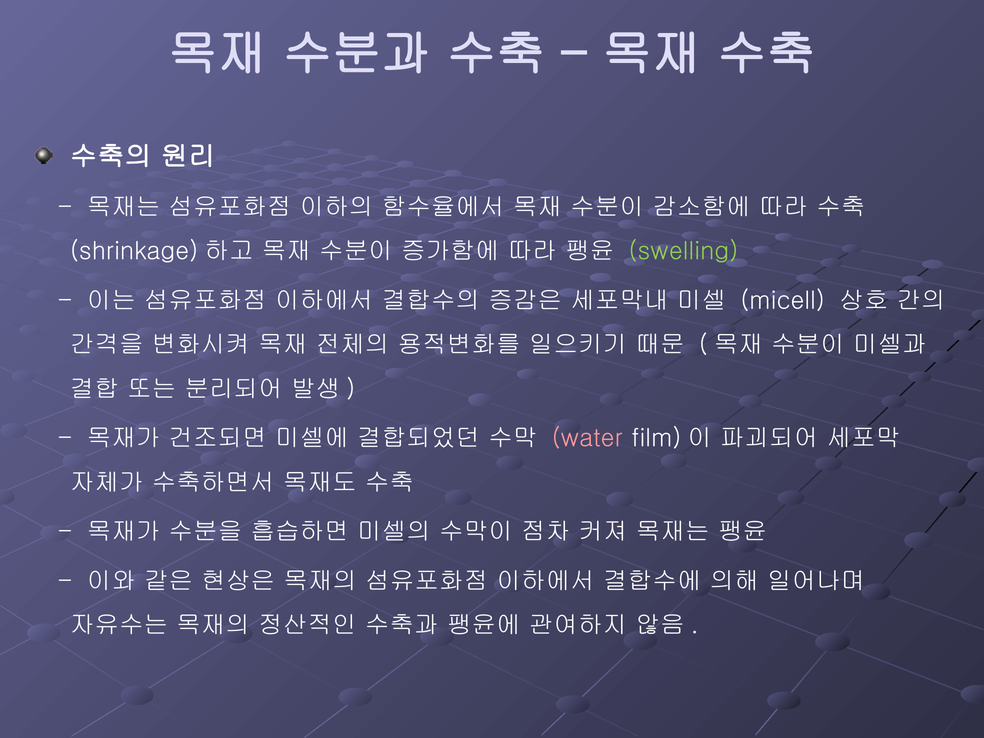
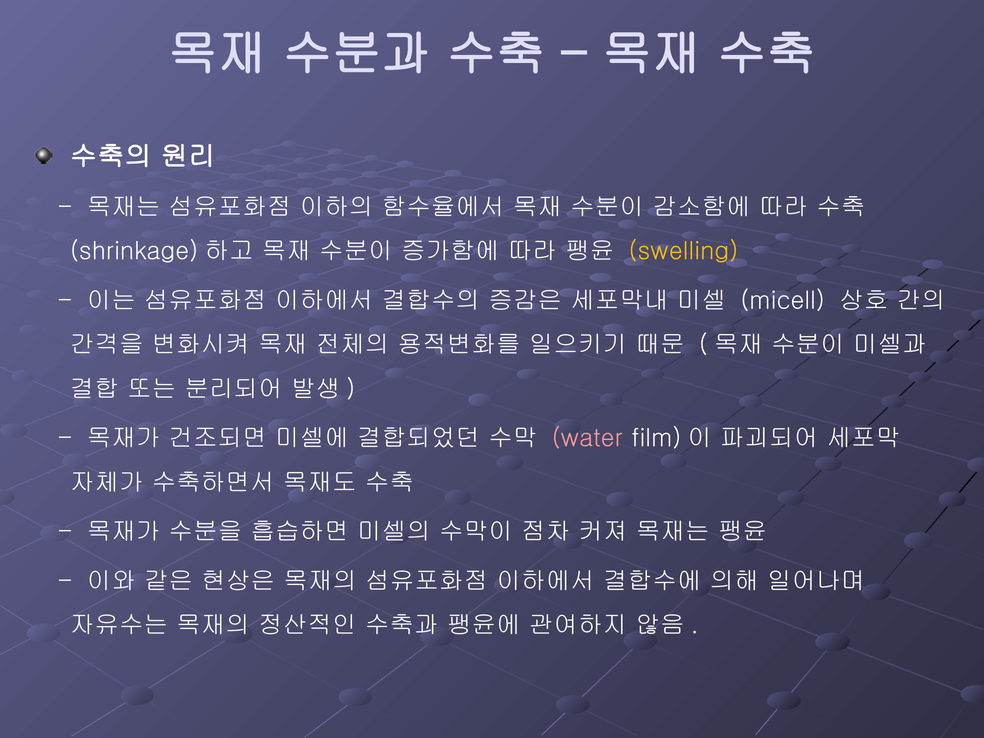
swelling colour: light green -> yellow (683, 251)
